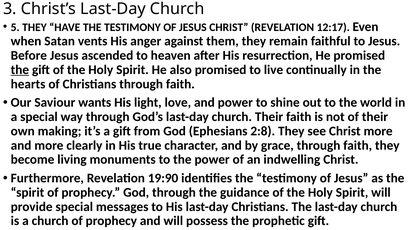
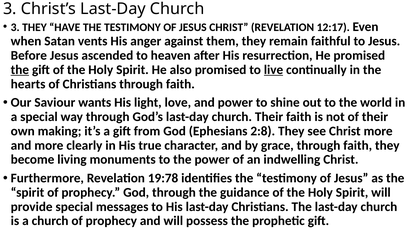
5: 5 -> 3 (15, 27)
live underline: none -> present (274, 70)
19:90: 19:90 -> 19:78 (163, 178)
